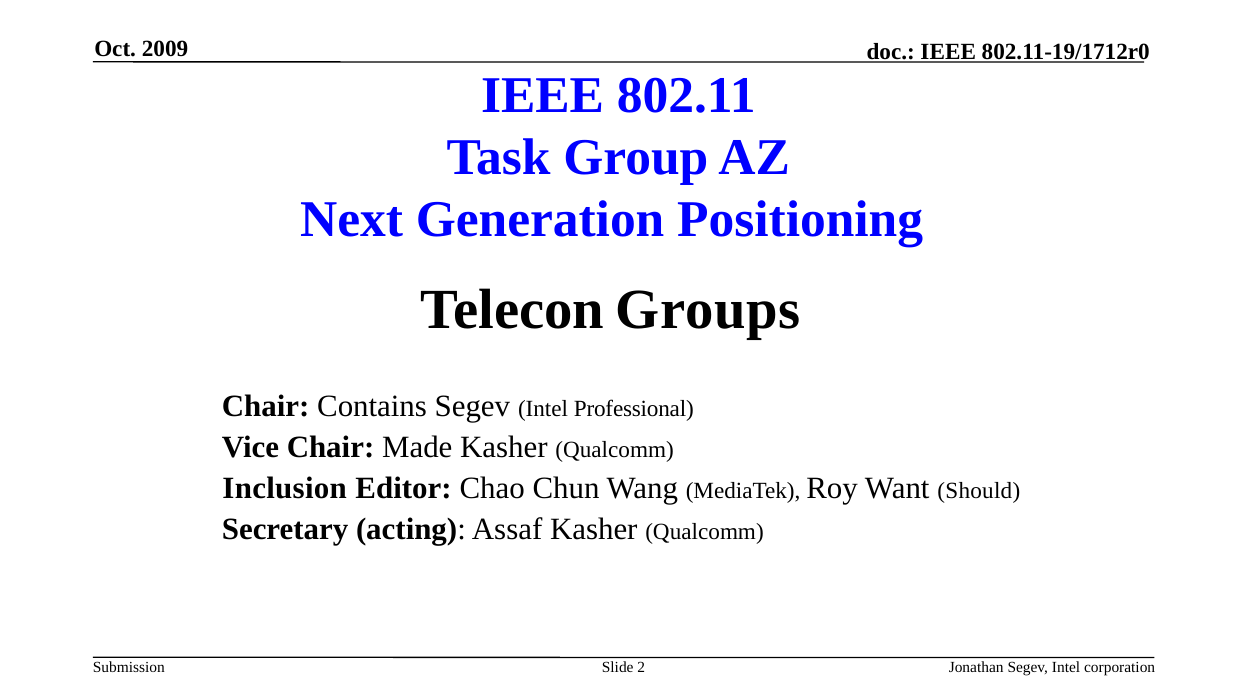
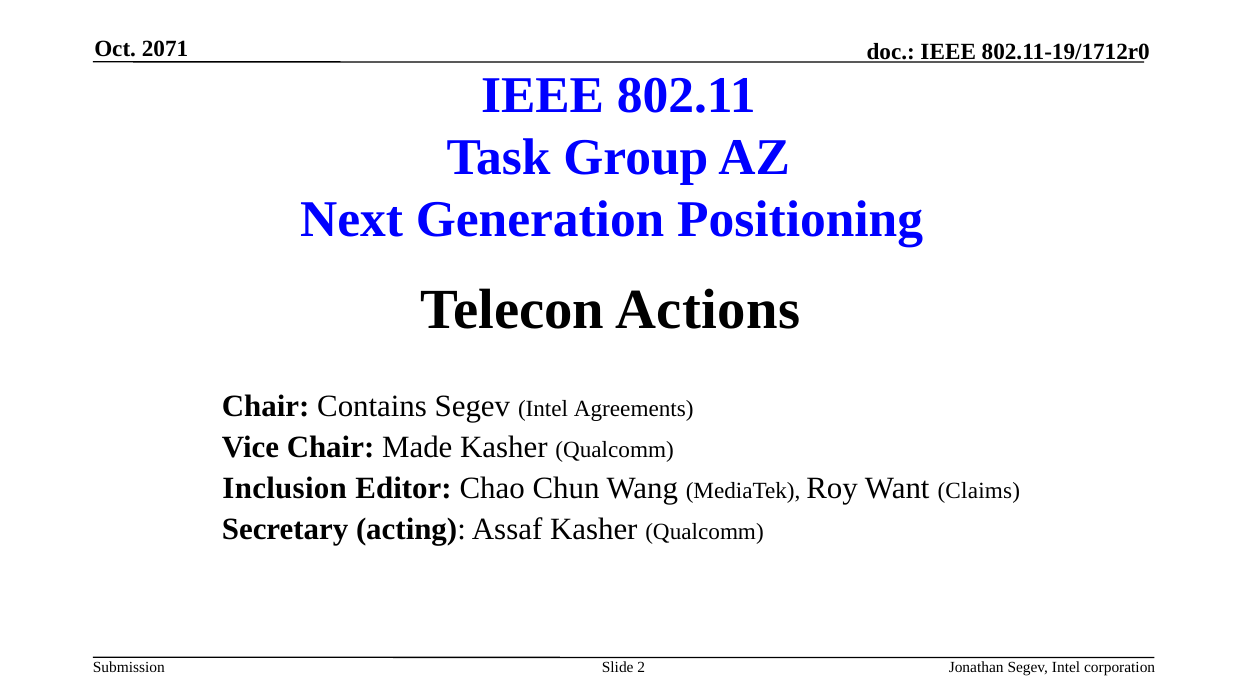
2009: 2009 -> 2071 (165, 49)
Groups: Groups -> Actions (708, 310)
Professional: Professional -> Agreements (634, 409)
Should: Should -> Claims (979, 491)
